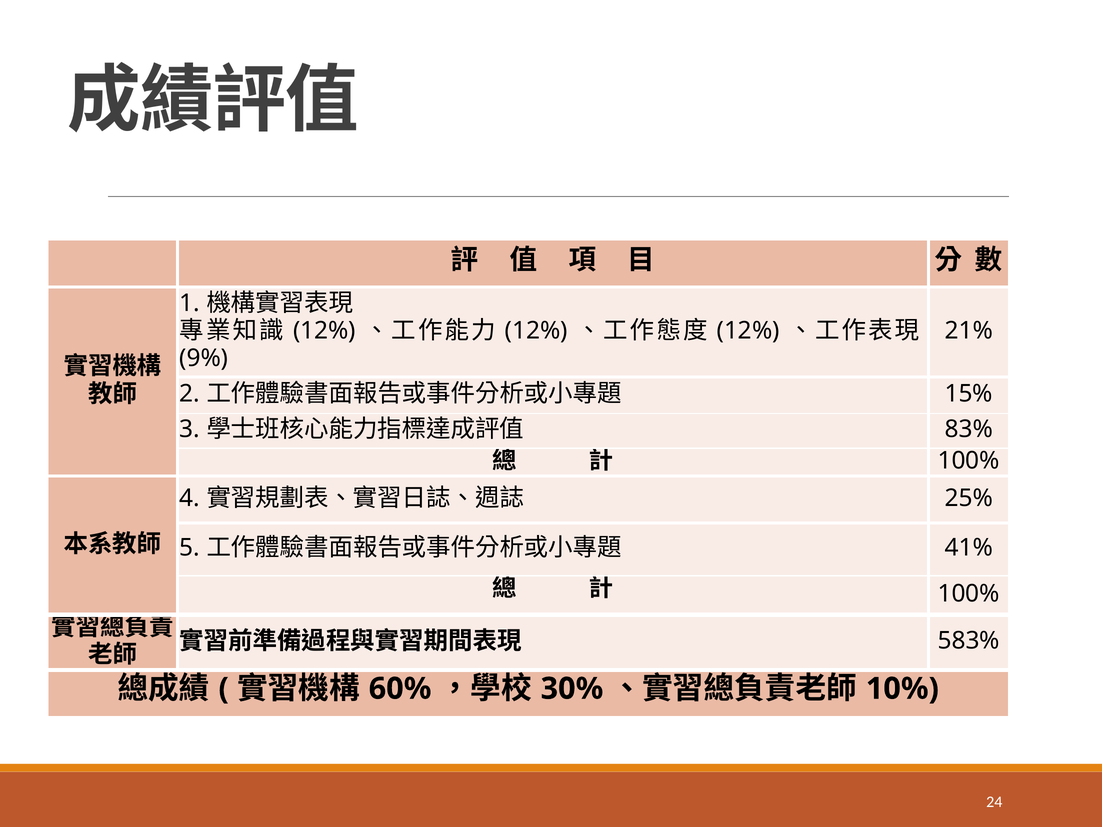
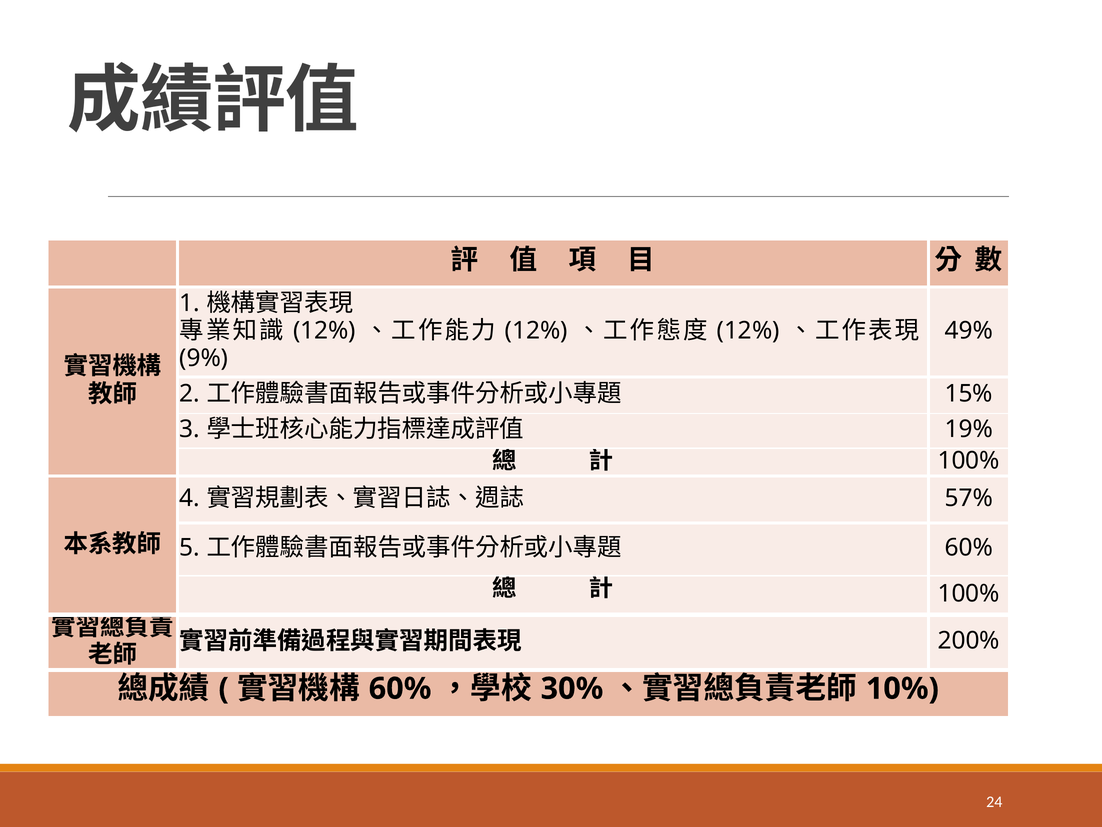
21%: 21% -> 49% (969, 330)
83%: 83% -> 19% (969, 429)
25%: 25% -> 57% (969, 498)
41%: 41% -> 60% (969, 548)
583%: 583% -> 200% (969, 640)
